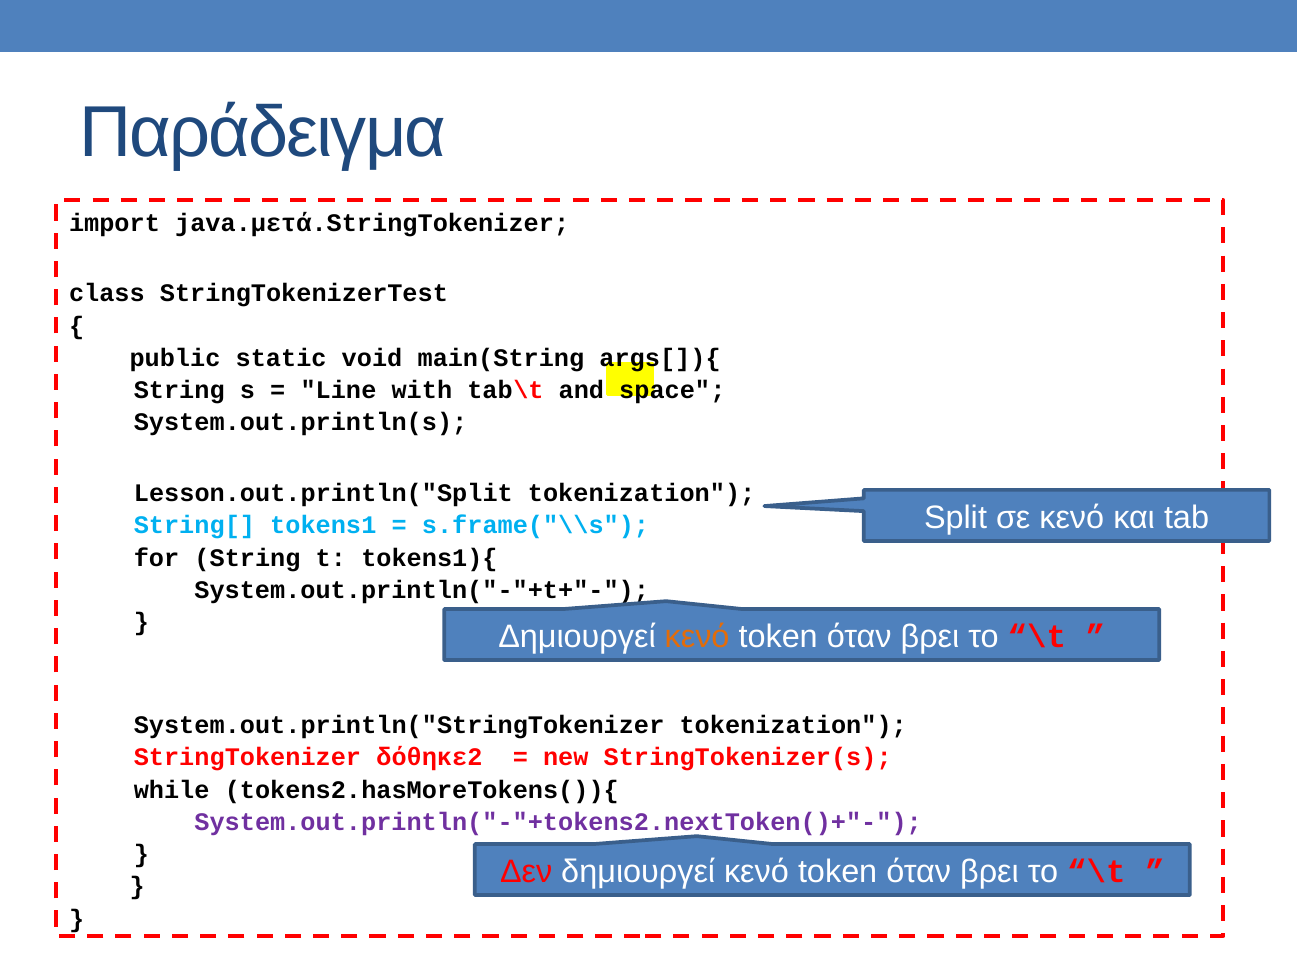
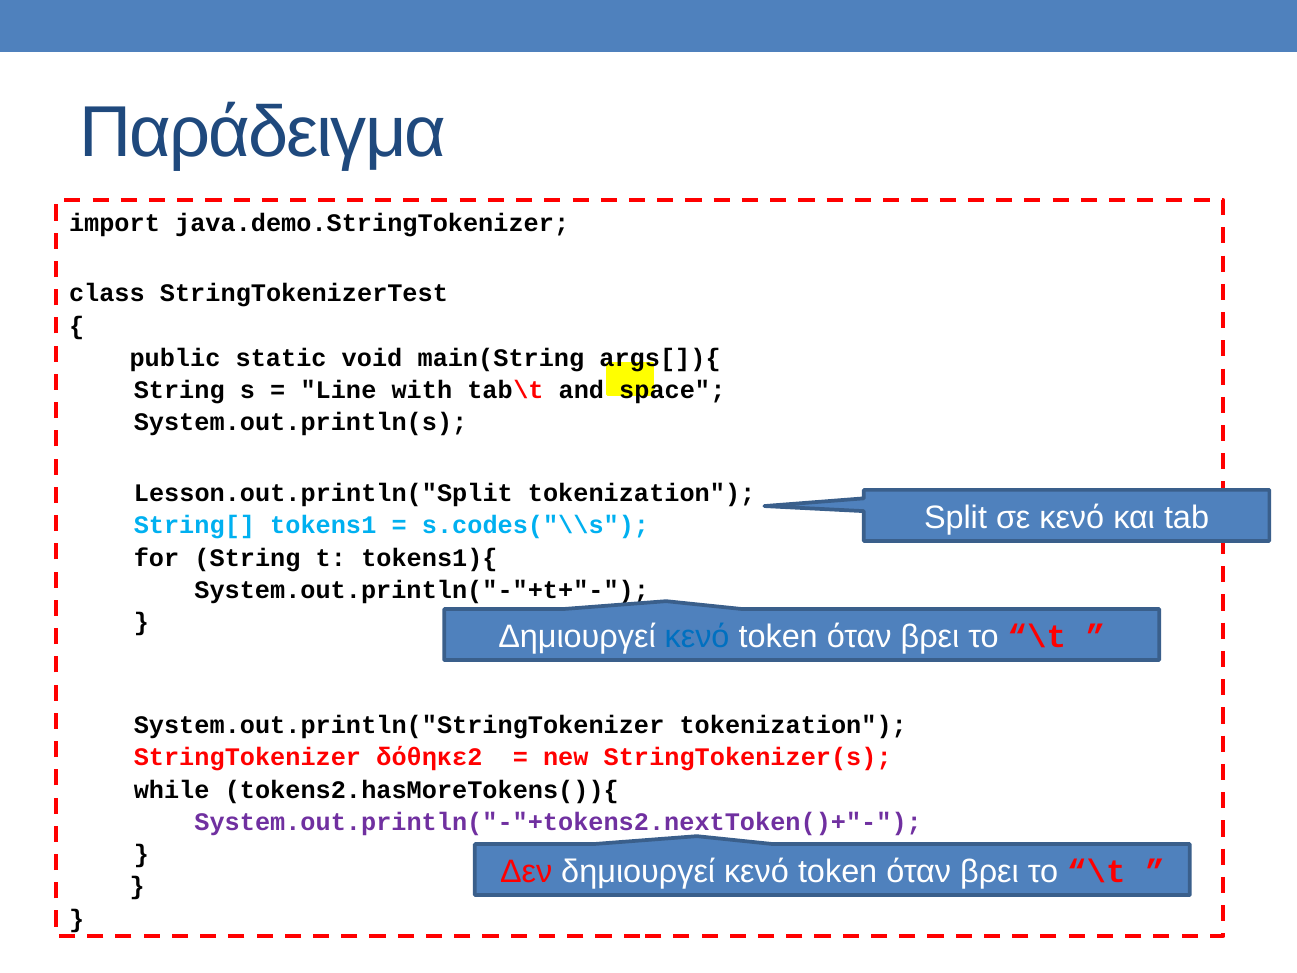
java.μετά.StringTokenizer: java.μετά.StringTokenizer -> java.demo.StringTokenizer (372, 223)
s.frame("\\s: s.frame("\\s -> s.codes("\\s (535, 525)
κενό colour: orange -> blue (697, 637)
